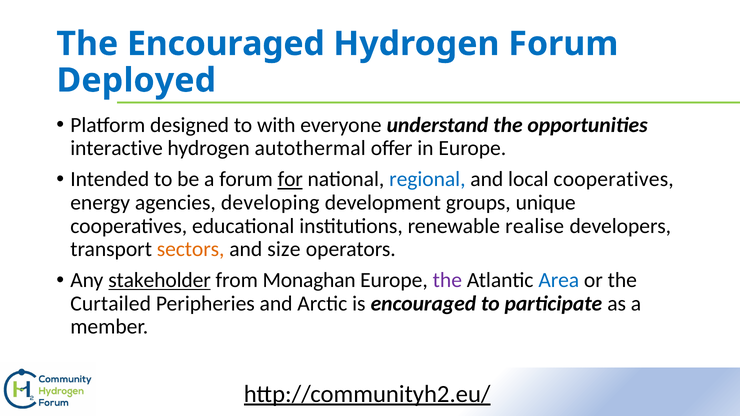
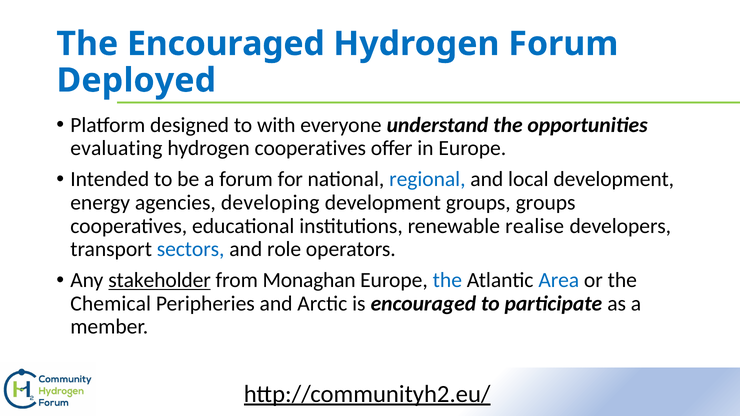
interactive: interactive -> evaluating (116, 148)
hydrogen autothermal: autothermal -> cooperatives (310, 148)
for underline: present -> none (290, 179)
local cooperatives: cooperatives -> development (614, 179)
groups unique: unique -> groups (546, 203)
sectors colour: orange -> blue (191, 249)
size: size -> role (284, 249)
the colour: purple -> blue (447, 280)
Curtailed: Curtailed -> Chemical (111, 304)
